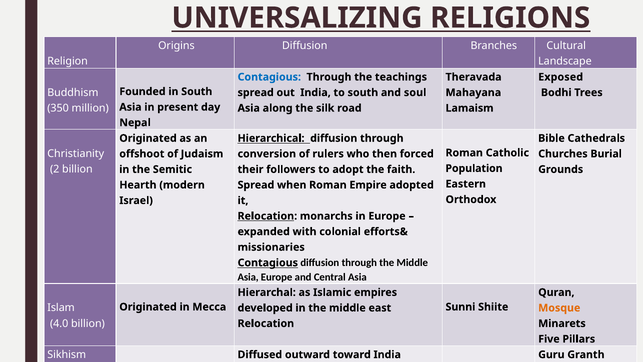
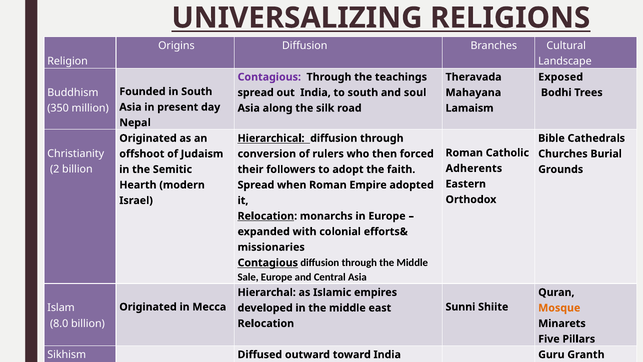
Contagious colour: blue -> purple (269, 77)
Population: Population -> Adherents (474, 168)
Asia: Asia -> Sale (248, 277)
4.0: 4.0 -> 8.0 (59, 323)
